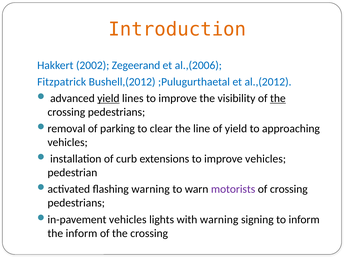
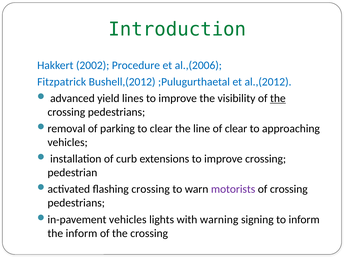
Introduction colour: orange -> green (177, 29)
Zegeerand: Zegeerand -> Procedure (136, 65)
yield underline: present -> none (108, 98)
of yield: yield -> clear (236, 129)
improve vehicles: vehicles -> crossing (266, 159)
flashing warning: warning -> crossing (151, 189)
